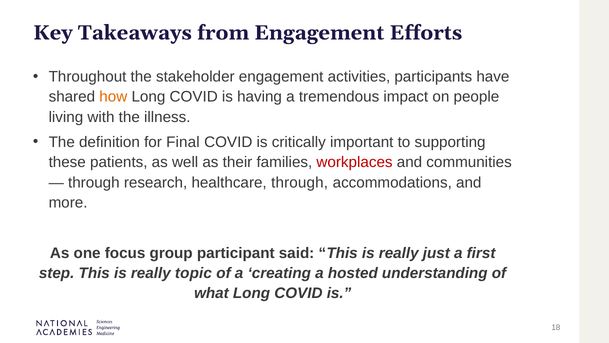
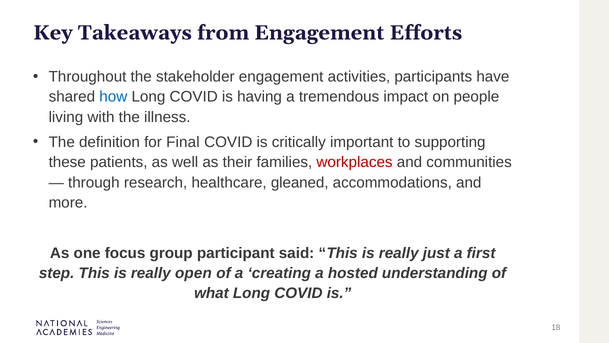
how colour: orange -> blue (113, 97)
healthcare through: through -> gleaned (300, 182)
topic: topic -> open (193, 273)
